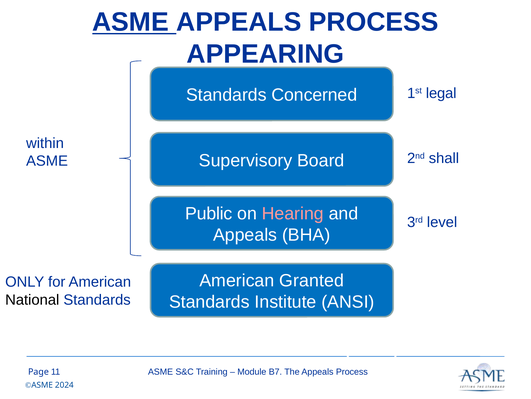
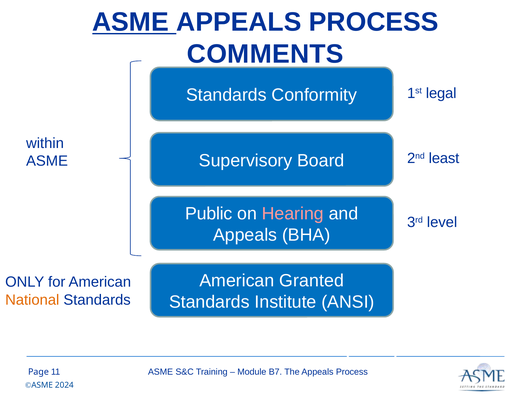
APPEARING: APPEARING -> COMMENTS (265, 54)
Concerned: Concerned -> Conformity (314, 95)
shall: shall -> least (444, 158)
National colour: black -> orange (32, 299)
